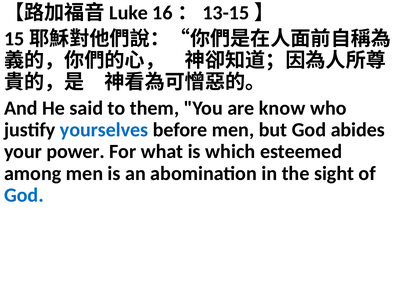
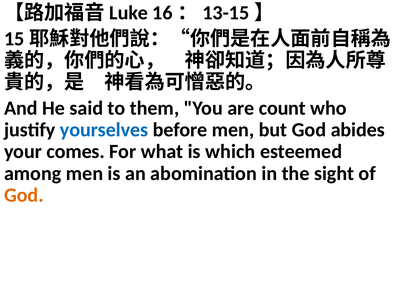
know: know -> count (282, 108)
power: power -> comes (76, 151)
God colour: blue -> orange (24, 195)
